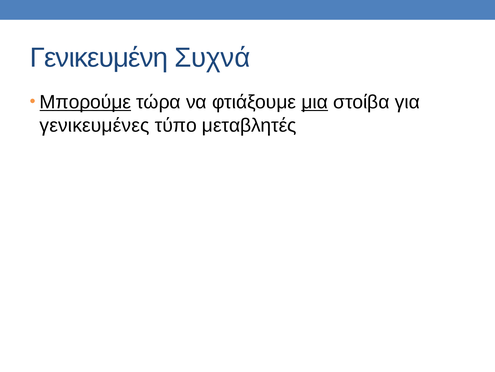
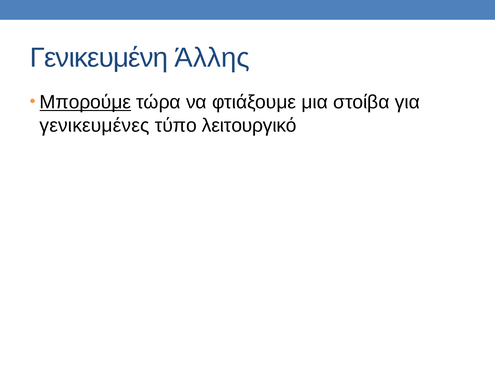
Συχνά: Συχνά -> Άλλης (212, 58)
μια underline: present -> none (315, 102)
μεταβλητές: μεταβλητές -> λειτουργικό (249, 125)
